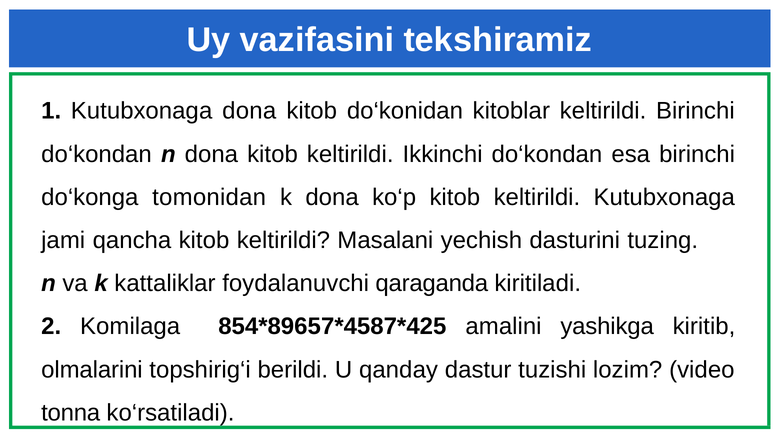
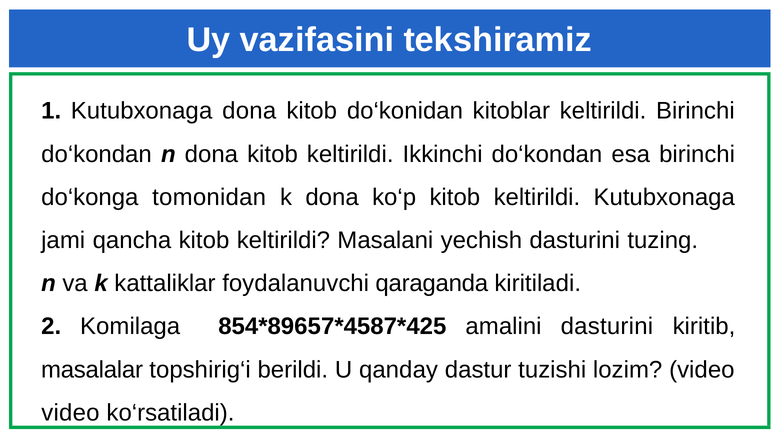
amalini yashikga: yashikga -> dasturini (607, 327)
olmalarini: olmalarini -> masalalar (92, 370)
tonna: tonna -> video (70, 413)
